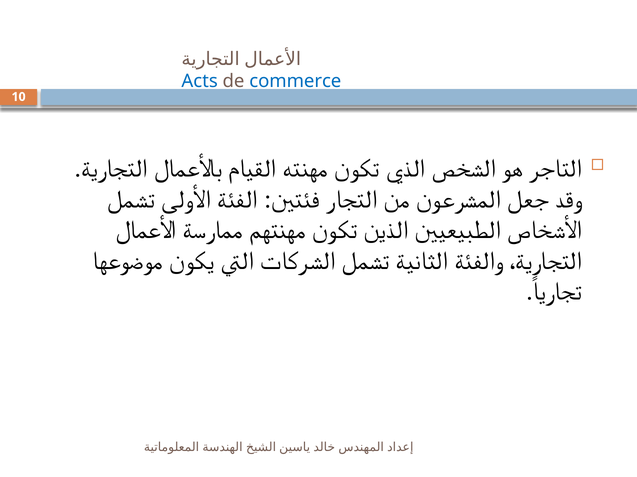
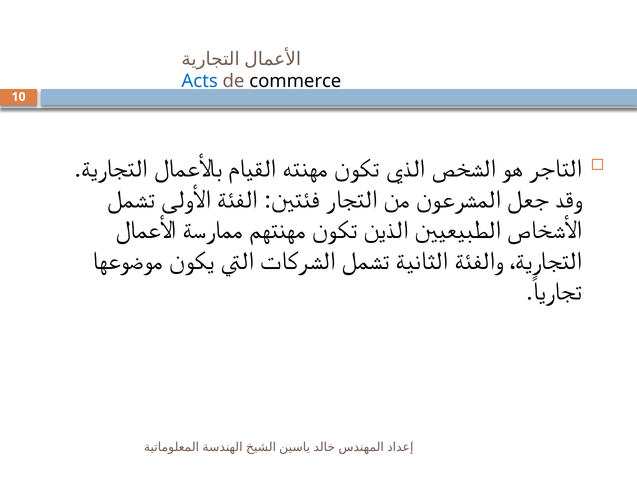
commerce colour: blue -> black (295, 81)
